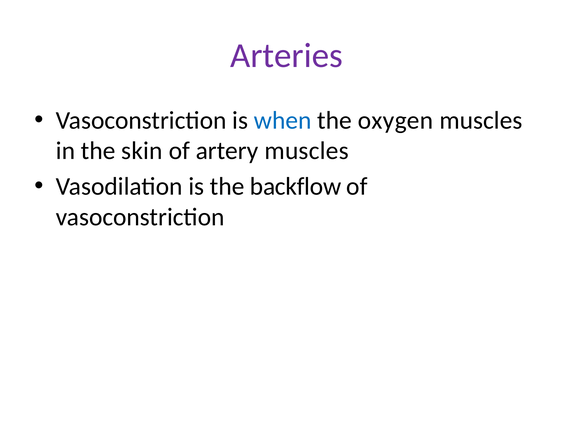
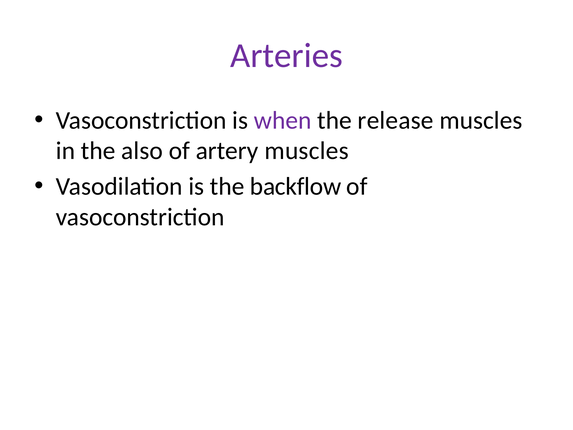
when colour: blue -> purple (283, 120)
oxygen: oxygen -> release (396, 120)
skin: skin -> also (142, 151)
